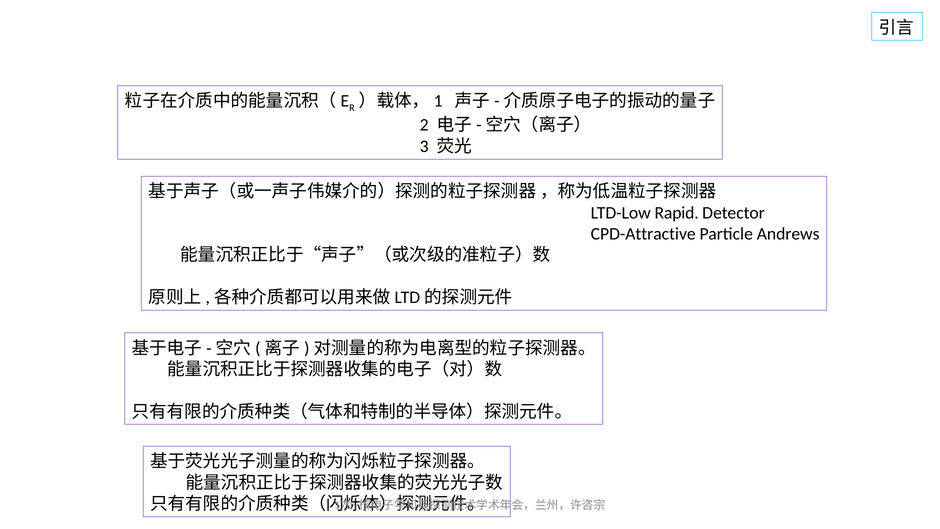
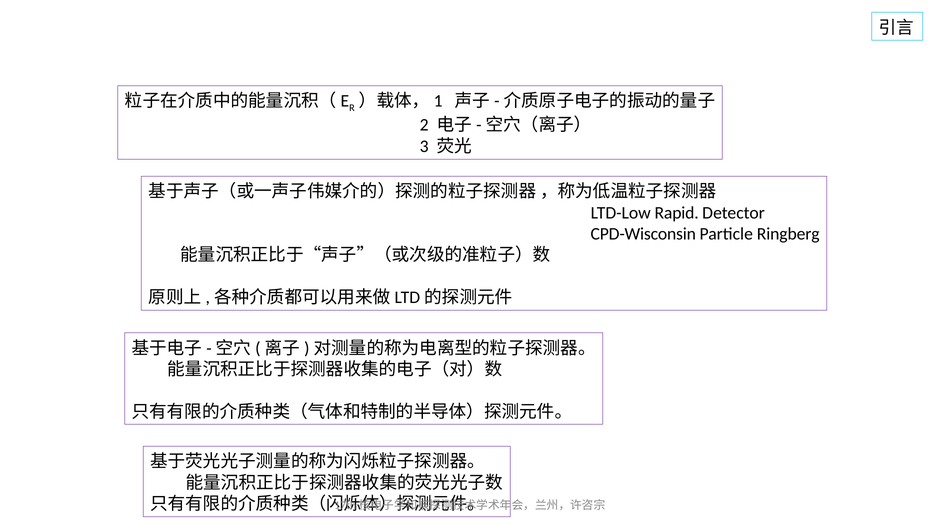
CPD-Attractive: CPD-Attractive -> CPD-Wisconsin (643, 234)
Andrews: Andrews -> Ringberg (788, 234)
